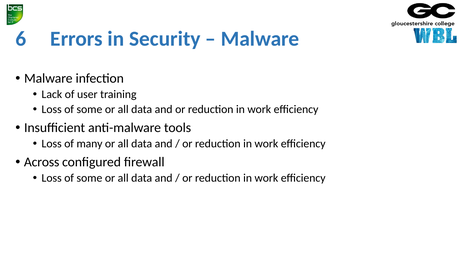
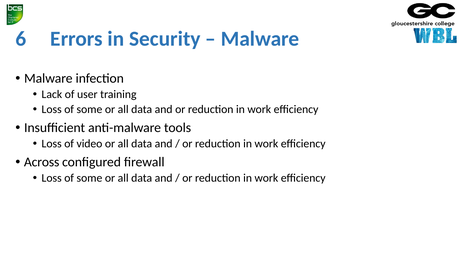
many: many -> video (89, 144)
